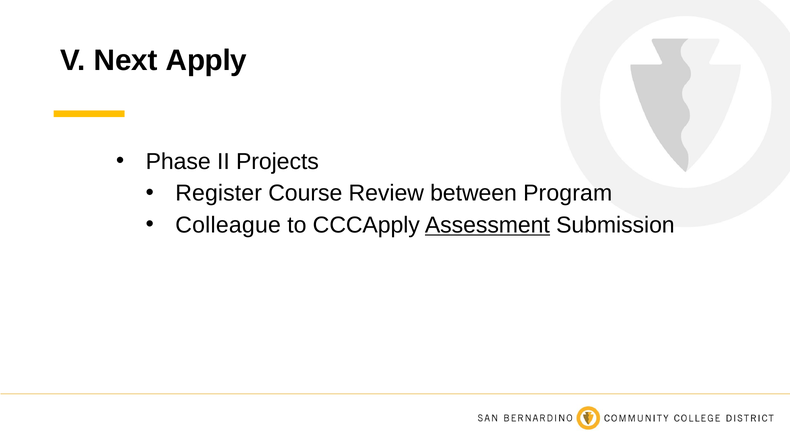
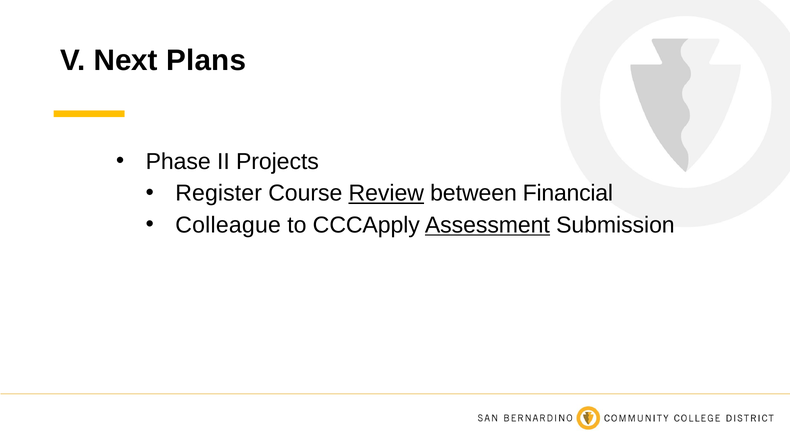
Apply: Apply -> Plans (206, 60)
Review underline: none -> present (386, 193)
Program: Program -> Financial (568, 193)
